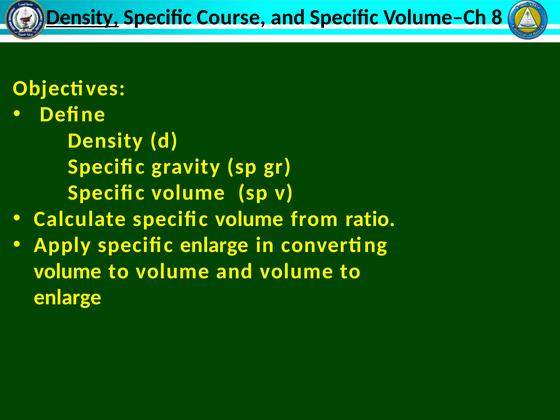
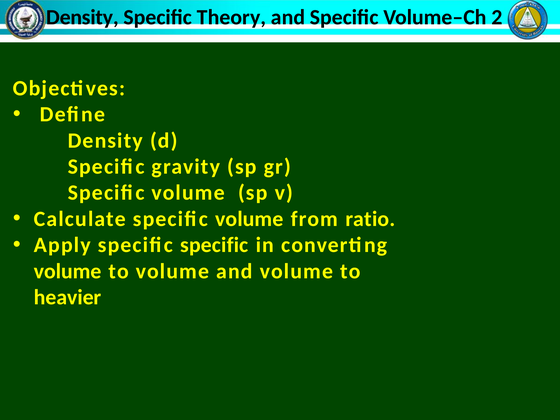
Density underline: present -> none (82, 17)
Course: Course -> Theory (231, 17)
8: 8 -> 2 (497, 17)
specific enlarge: enlarge -> specific (214, 245)
enlarge: enlarge -> heavier (68, 297)
